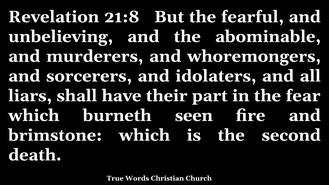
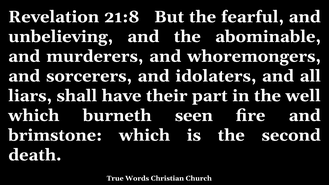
fear: fear -> well (303, 96)
